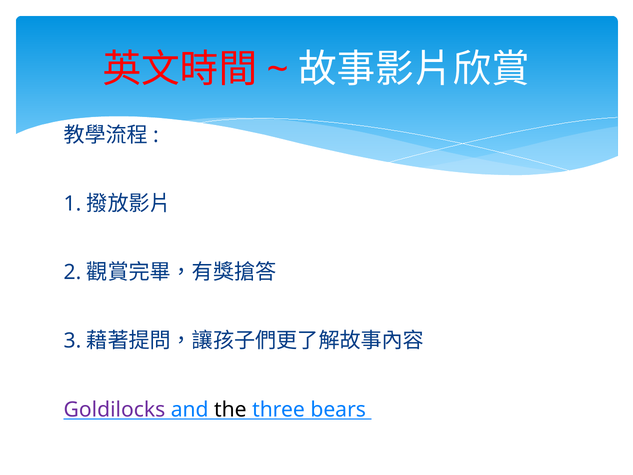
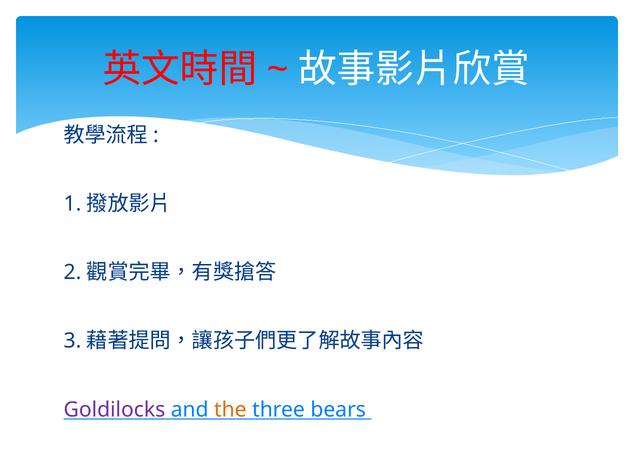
the colour: black -> orange (230, 409)
